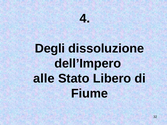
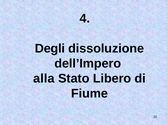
alle: alle -> alla (44, 79)
